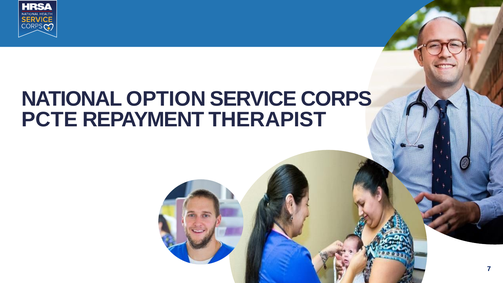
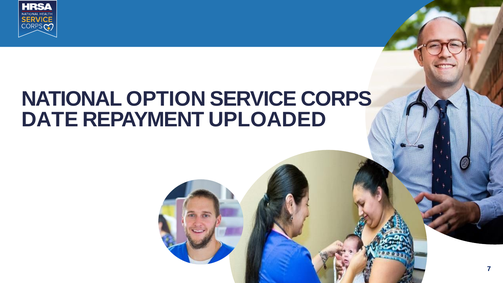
PCTE: PCTE -> DATE (50, 120)
THERAPIST: THERAPIST -> UPLOADED (267, 120)
